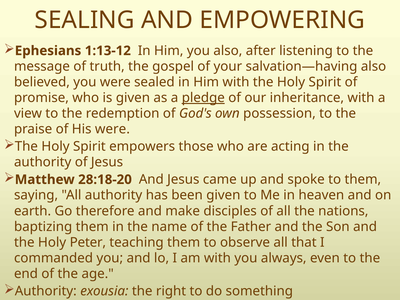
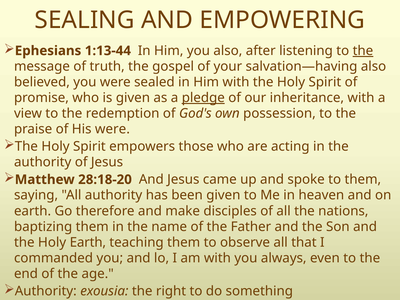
1:13-12: 1:13-12 -> 1:13-44 (108, 51)
the underline: none -> present (363, 51)
Holy Peter: Peter -> Earth (88, 242)
